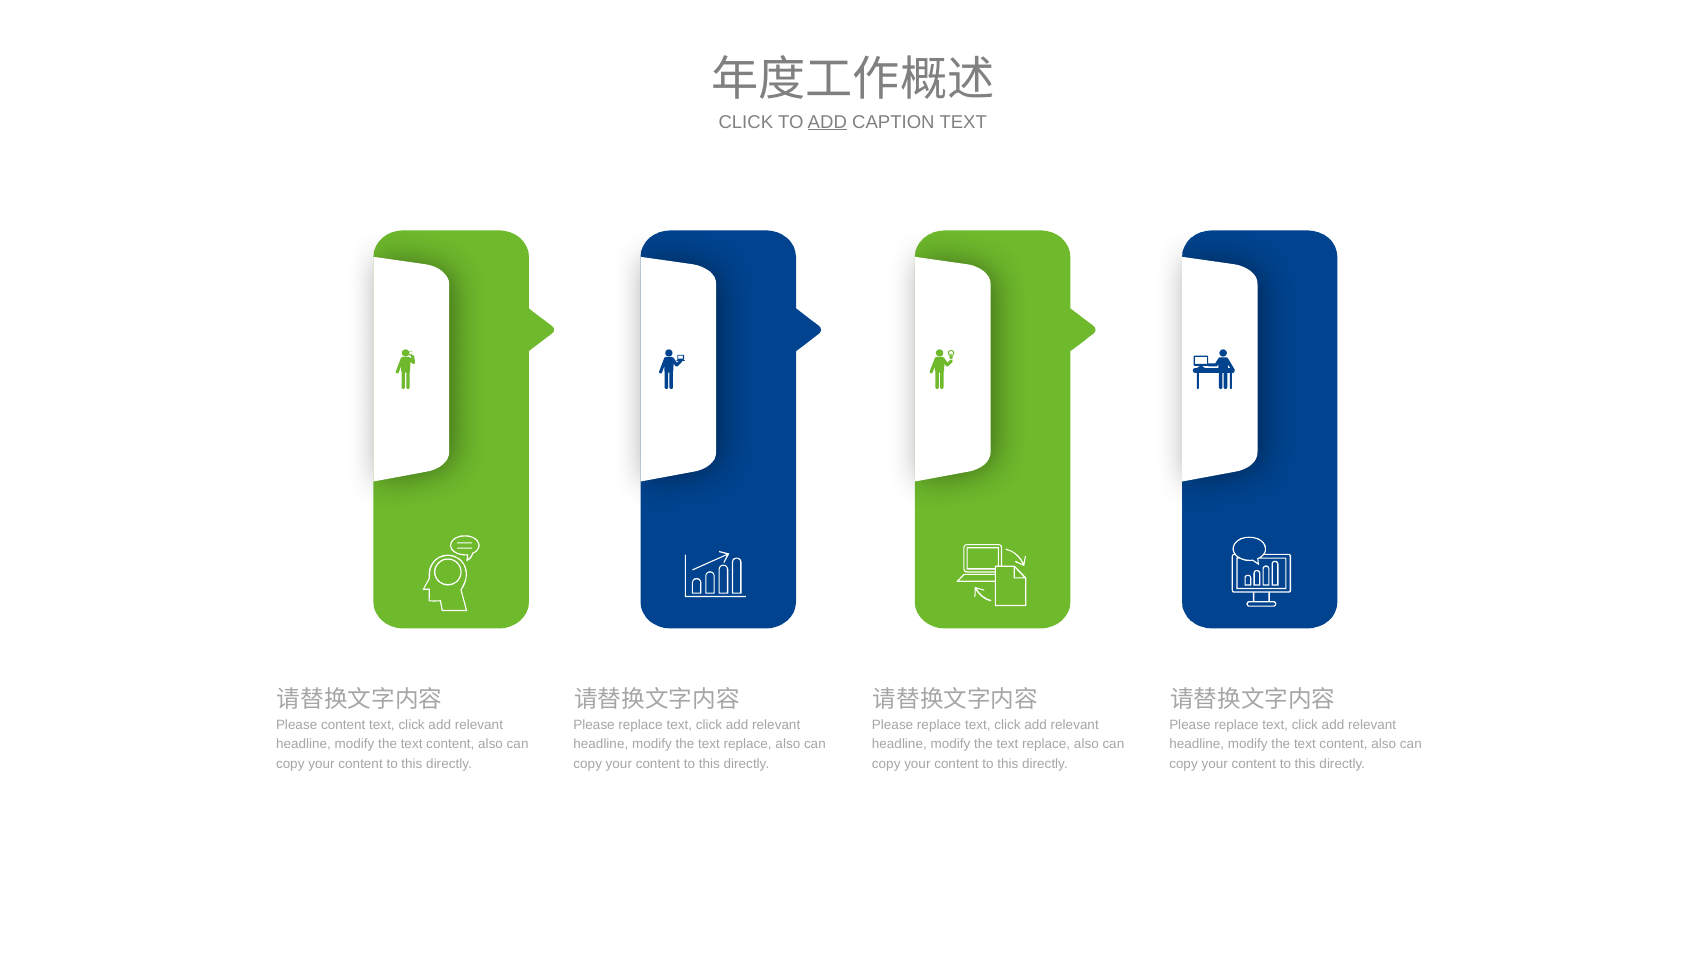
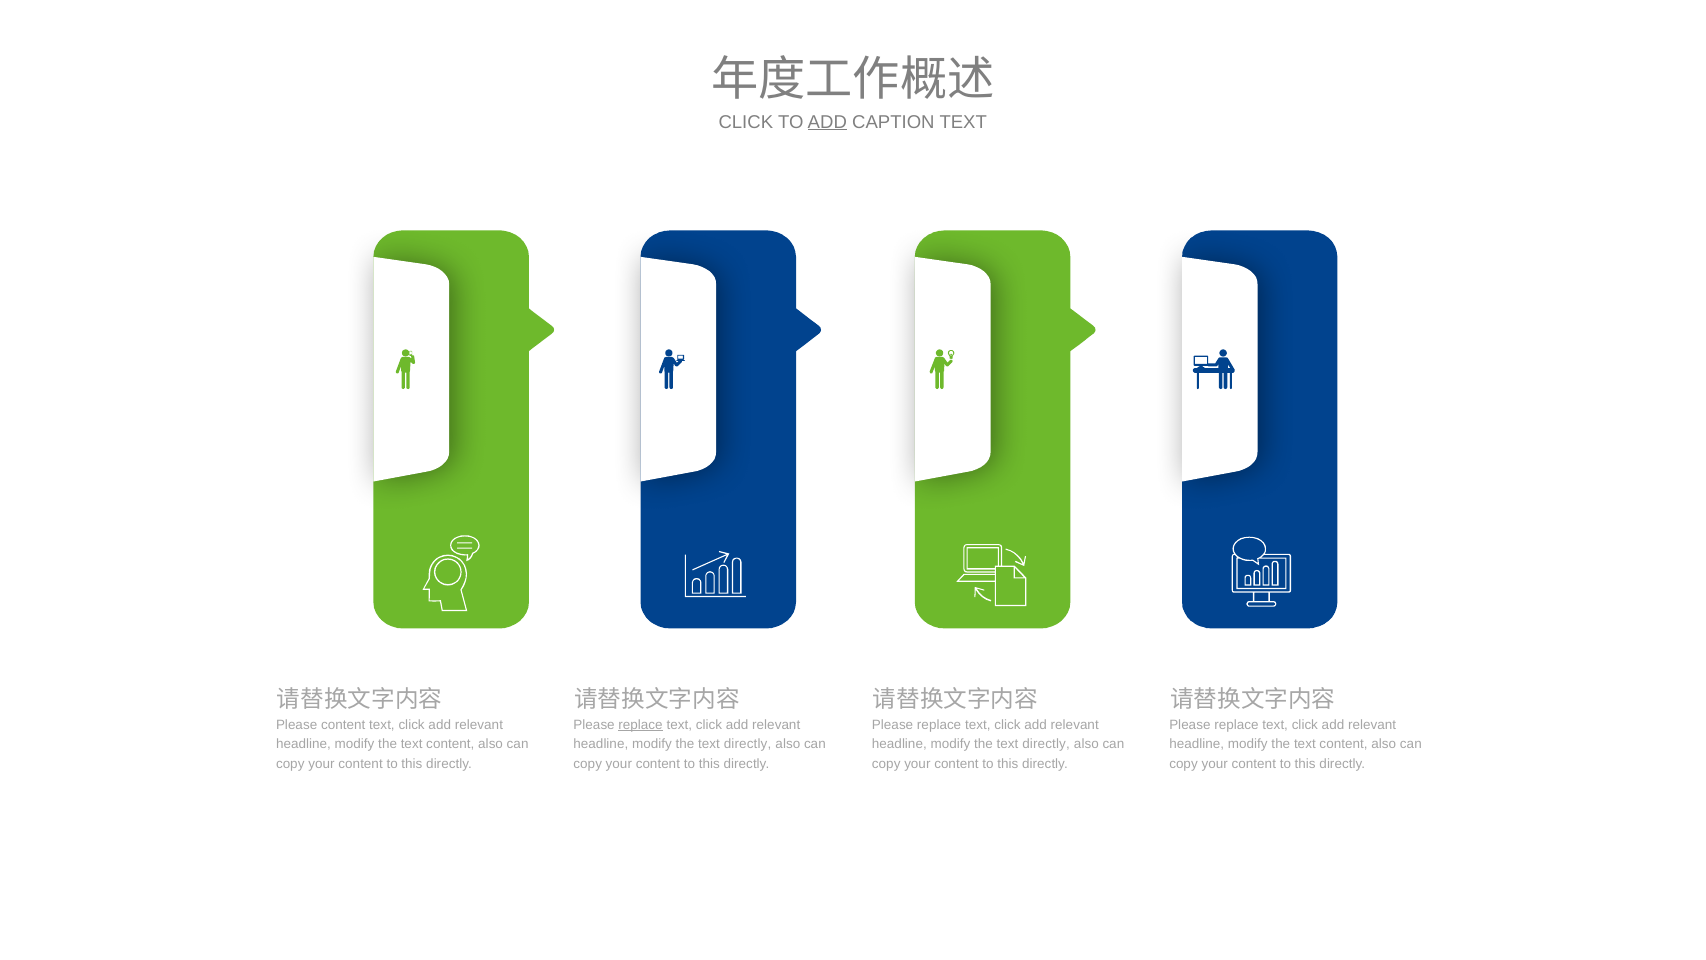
replace underline: none -> present (641, 725)
replace: replace -> directly (748, 744)
replace: replace -> directly (1046, 744)
